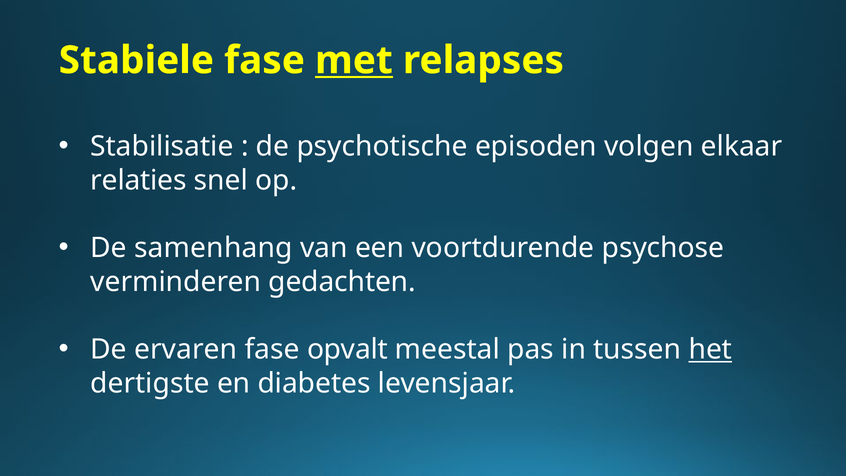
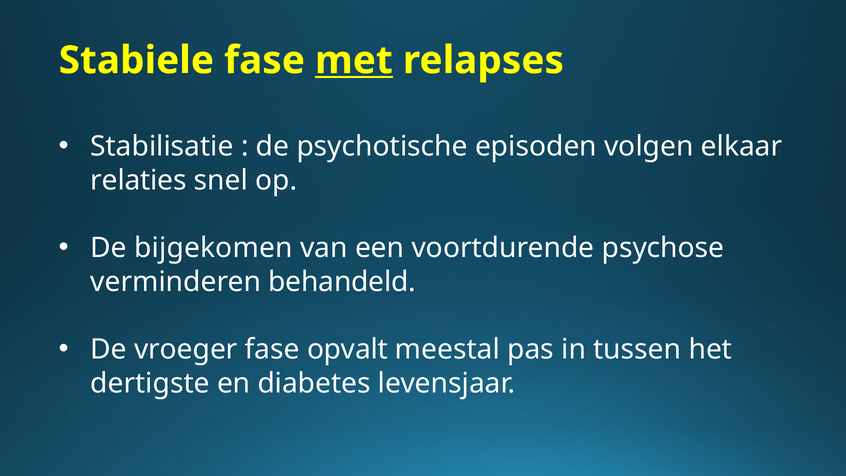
samenhang: samenhang -> bijgekomen (213, 248)
gedachten: gedachten -> behandeld (342, 282)
ervaren: ervaren -> vroeger (186, 349)
het underline: present -> none (710, 349)
